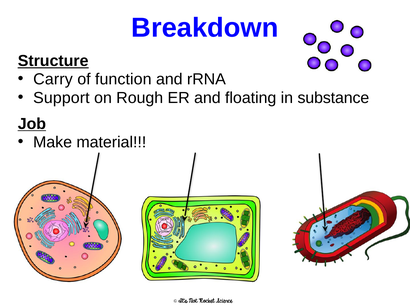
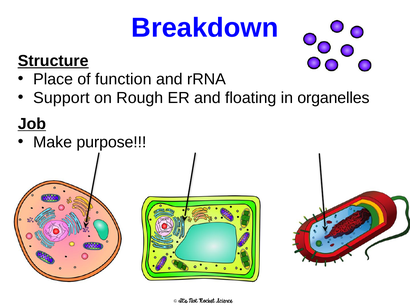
Carry: Carry -> Place (53, 79)
substance: substance -> organelles (333, 98)
material: material -> purpose (111, 142)
